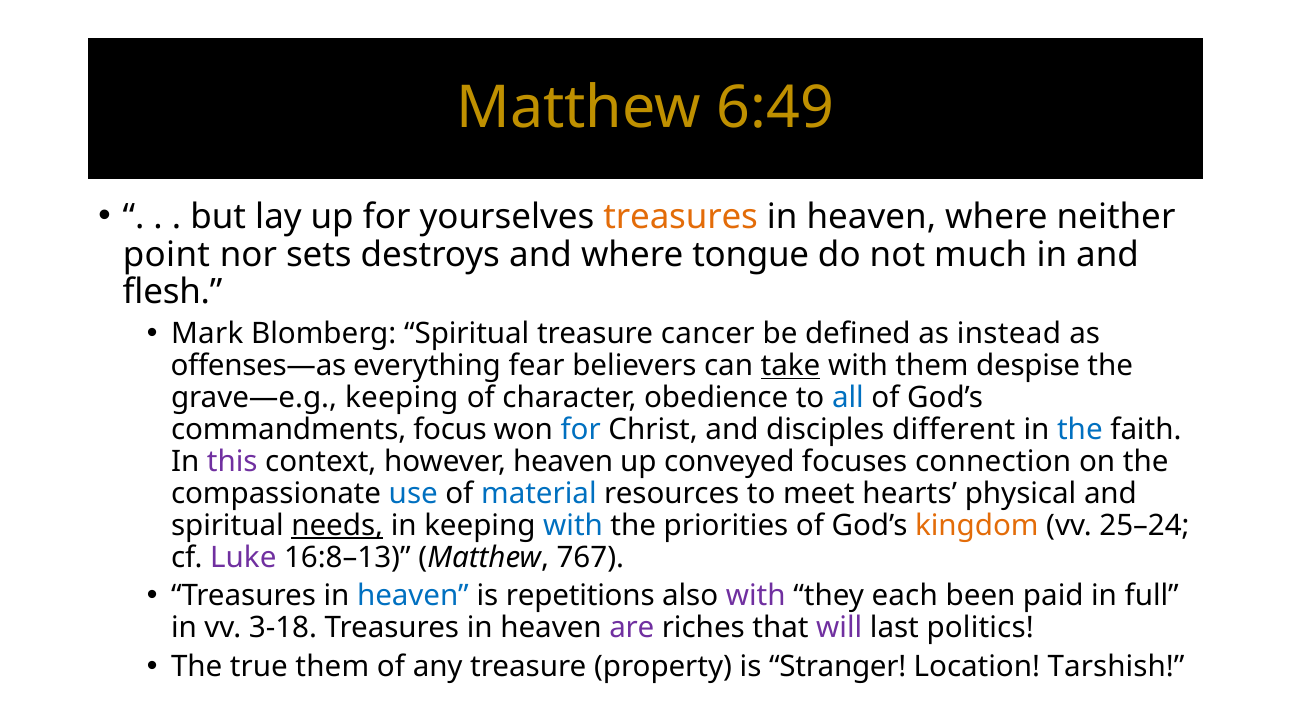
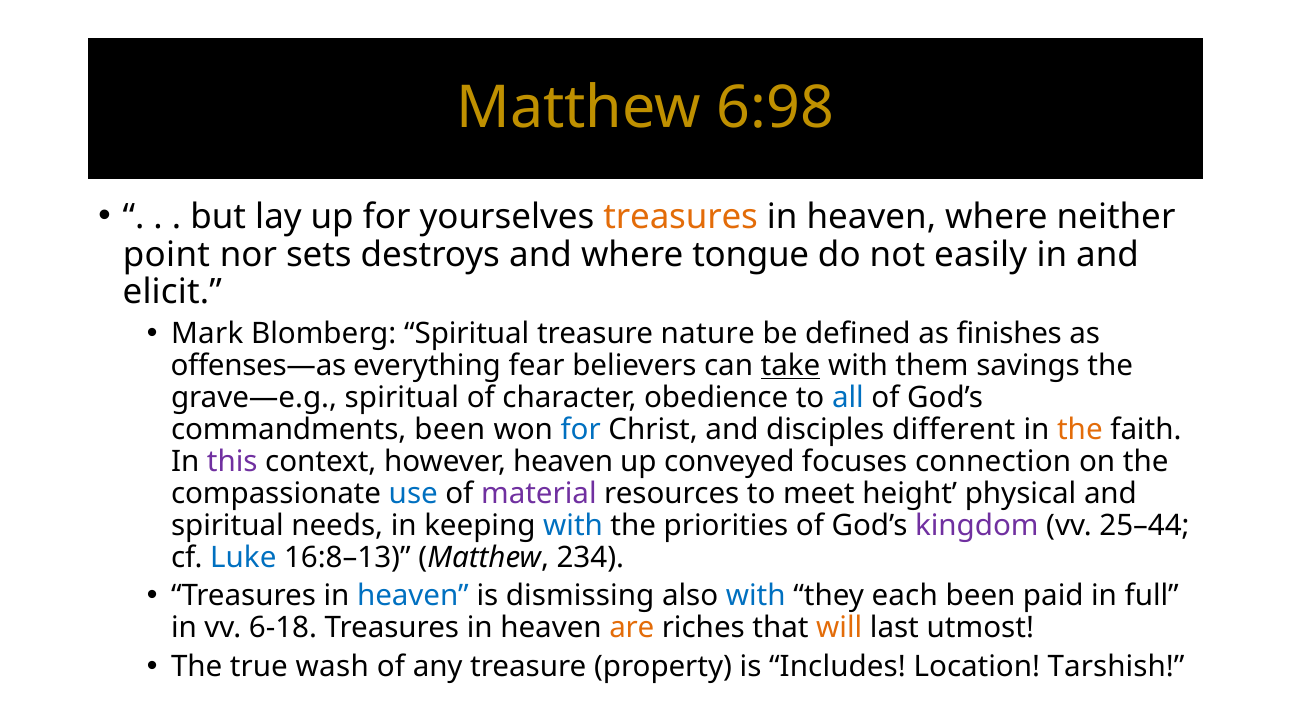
6:49: 6:49 -> 6:98 (775, 108)
much: much -> easily (981, 255)
flesh: flesh -> elicit (172, 292)
cancer: cancer -> nature (708, 334)
instead: instead -> finishes (1009, 334)
despise: despise -> savings (1028, 366)
grave—e.g keeping: keeping -> spiritual (402, 398)
commandments focus: focus -> been (450, 430)
the colour: blue -> orange (1080, 430)
material colour: blue -> purple (539, 494)
hearts: hearts -> height (910, 494)
needs underline: present -> none (337, 526)
kingdom colour: orange -> purple (977, 526)
25–24: 25–24 -> 25–44 (1145, 526)
Luke colour: purple -> blue (243, 557)
767: 767 -> 234 (590, 557)
repetitions: repetitions -> dismissing (580, 596)
with colour: purple -> blue (756, 596)
3-18: 3-18 -> 6-18 (283, 628)
are colour: purple -> orange (632, 628)
will colour: purple -> orange (839, 628)
politics: politics -> utmost (980, 628)
true them: them -> wash (332, 667)
Stranger: Stranger -> Includes (837, 667)
